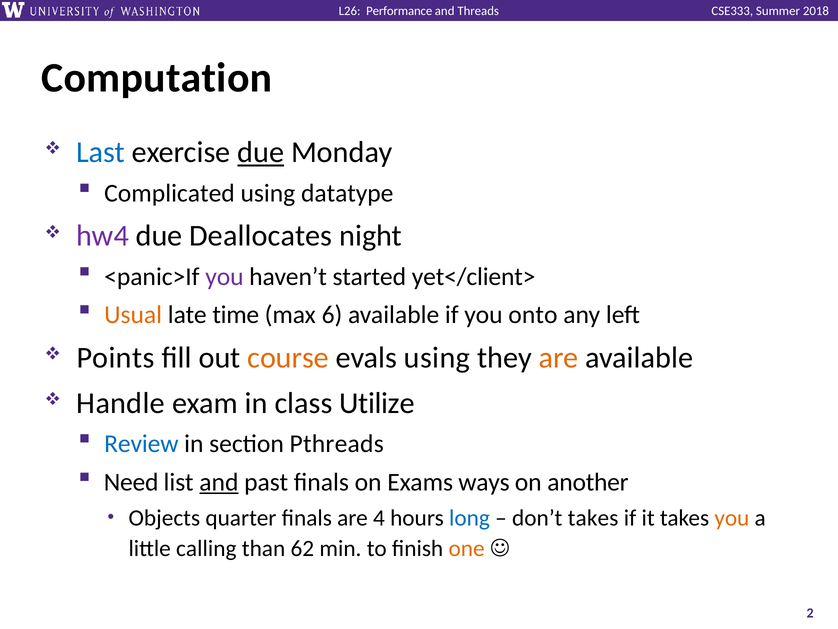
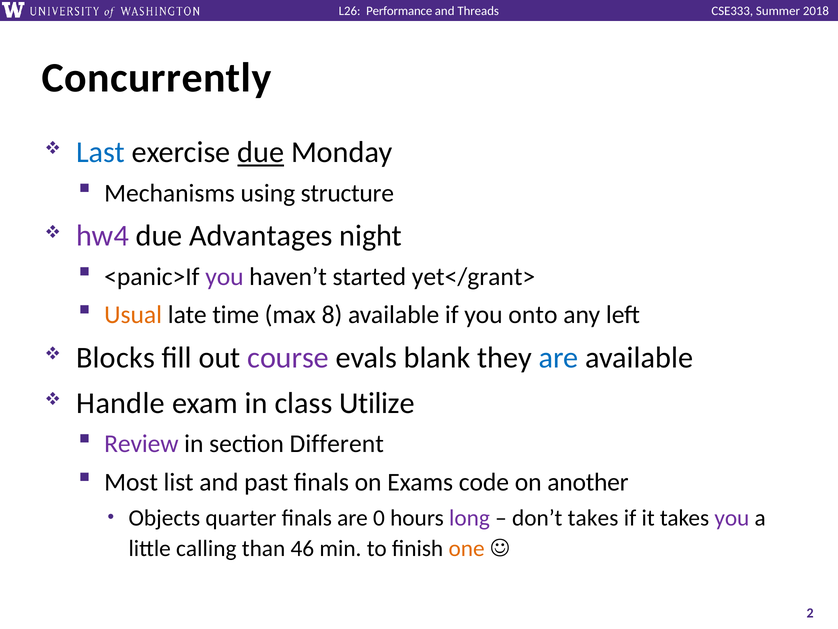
Computation: Computation -> Concurrently (157, 78)
Complicated: Complicated -> Mechanisms (170, 193)
datatype: datatype -> structure (347, 193)
Deallocates: Deallocates -> Advantages (261, 236)
yet</client>: yet</client> -> yet</grant> (474, 276)
6: 6 -> 8 (332, 315)
Points: Points -> Blocks (116, 357)
course colour: orange -> purple (288, 357)
evals using: using -> blank (437, 357)
are colour: orange -> blue (559, 357)
Review colour: blue -> purple (141, 443)
Pthreads: Pthreads -> Different (337, 443)
Need: Need -> Most (131, 482)
and underline: present -> none (219, 482)
ways: ways -> code (484, 482)
4: 4 -> 0 (379, 518)
long colour: blue -> purple (470, 518)
you colour: orange -> purple (732, 518)
62: 62 -> 46 (302, 548)
